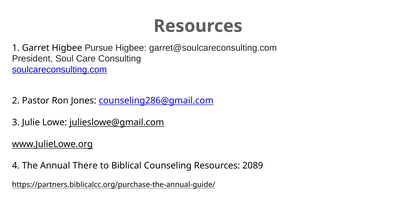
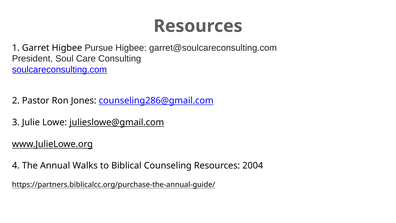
There: There -> Walks (85, 166)
2089: 2089 -> 2004 (253, 166)
